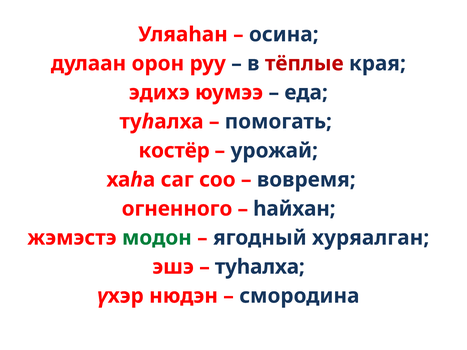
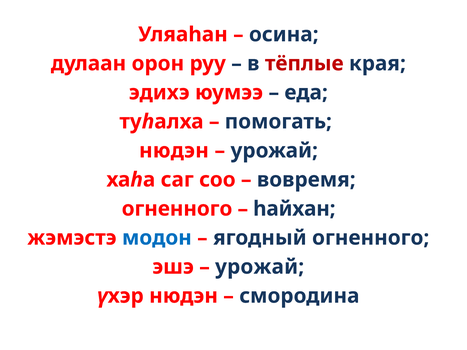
костёр: костёр -> нюдэн (174, 151)
модон colour: green -> blue (157, 238)
ягодный хуряалган: хуряалган -> огненного (371, 238)
туһалха: туһалха -> урожай (260, 267)
